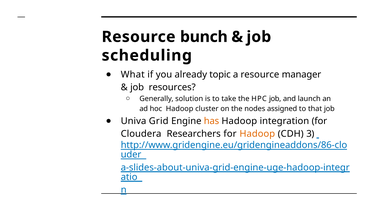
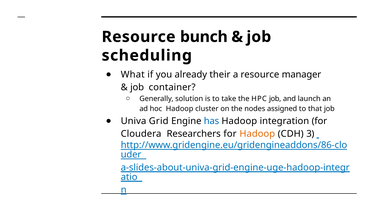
topic: topic -> their (220, 75)
resources: resources -> container (172, 87)
has colour: orange -> blue (211, 121)
